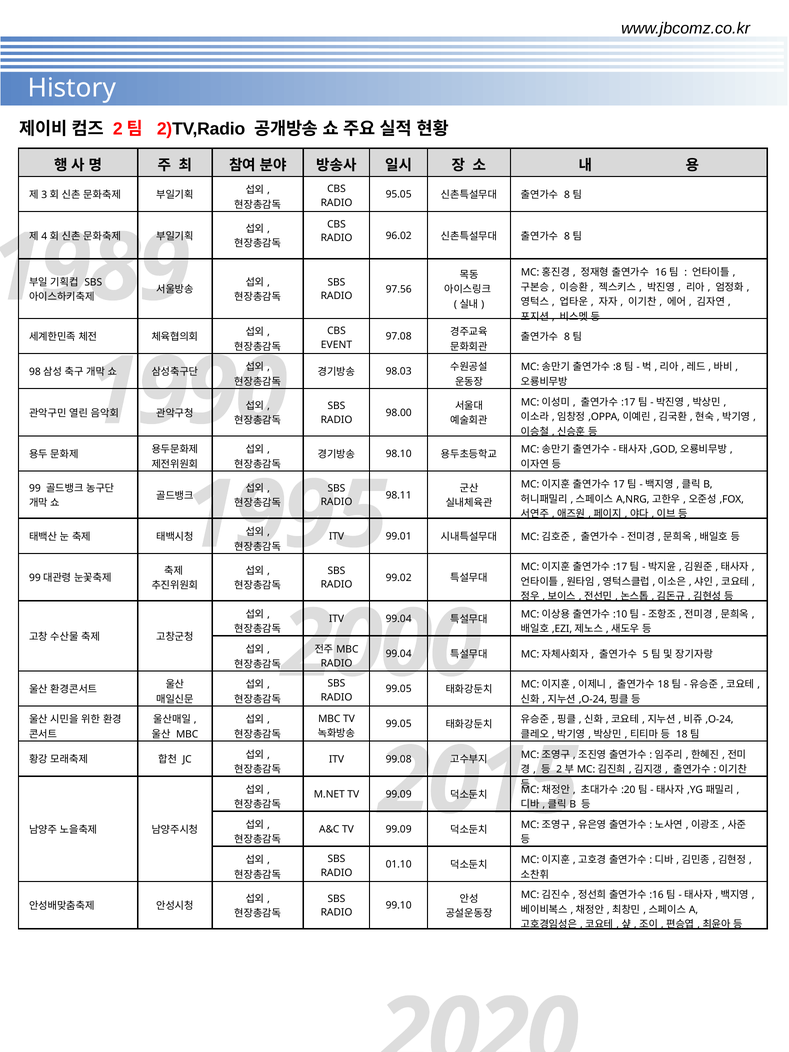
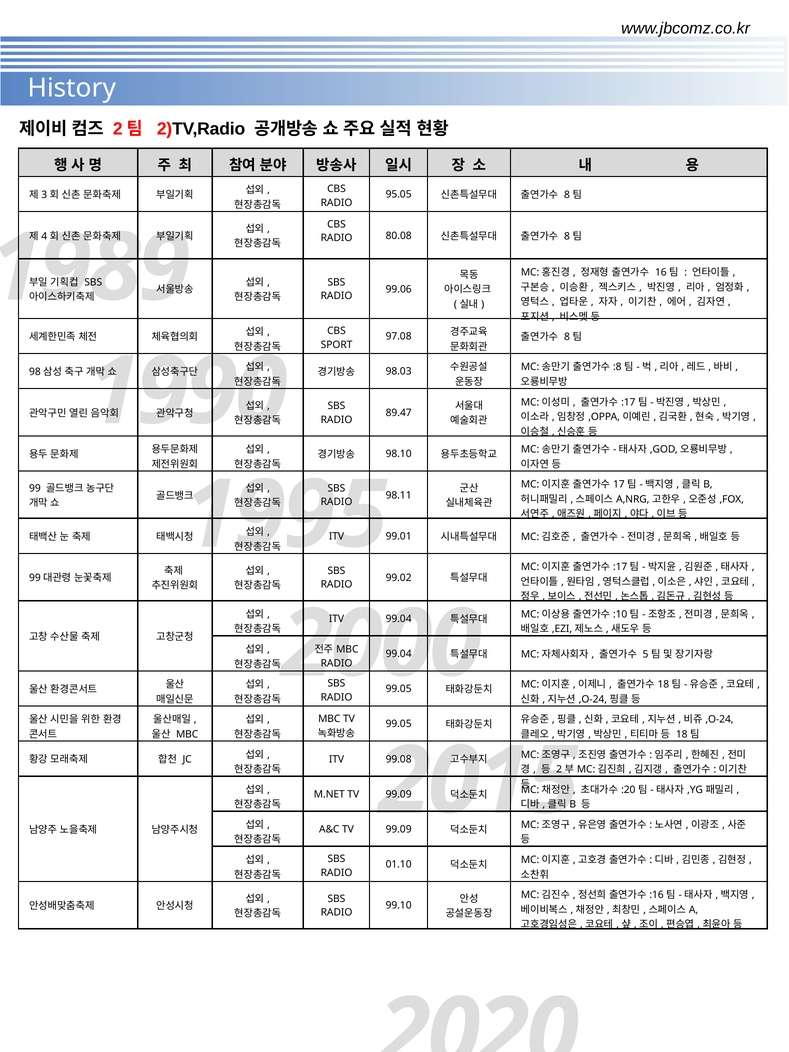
96.02: 96.02 -> 80.08 (399, 236)
97.56: 97.56 -> 99.06 (399, 289)
EVENT: EVENT -> SPORT (337, 345)
98.00: 98.00 -> 89.47 (399, 413)
